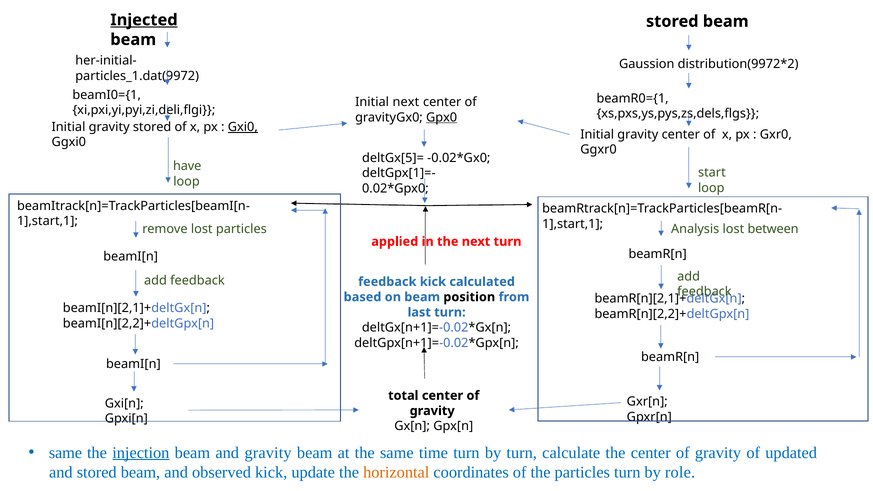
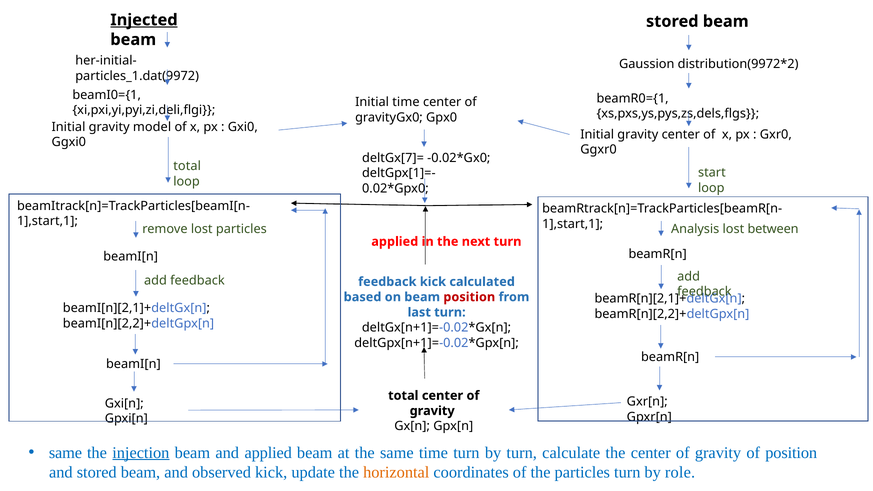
Initial next: next -> time (406, 102)
Gpx0 underline: present -> none (442, 117)
gravity stored: stored -> model (152, 127)
Gxi0 underline: present -> none (243, 127)
deltGx[5]=: deltGx[5]= -> deltGx[7]= (393, 158)
have: have -> total (187, 166)
position colour: black -> red (469, 297)
and gravity: gravity -> applied (268, 453)
of updated: updated -> position (791, 453)
